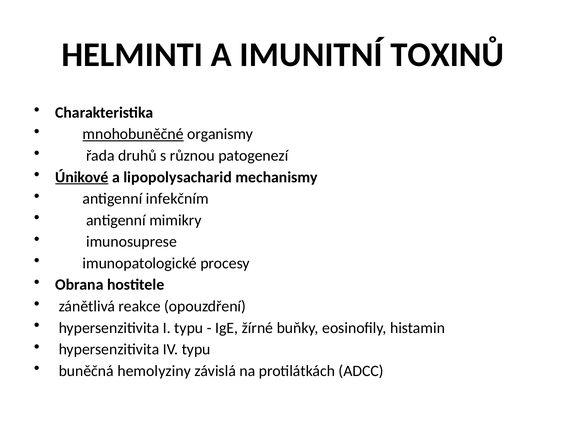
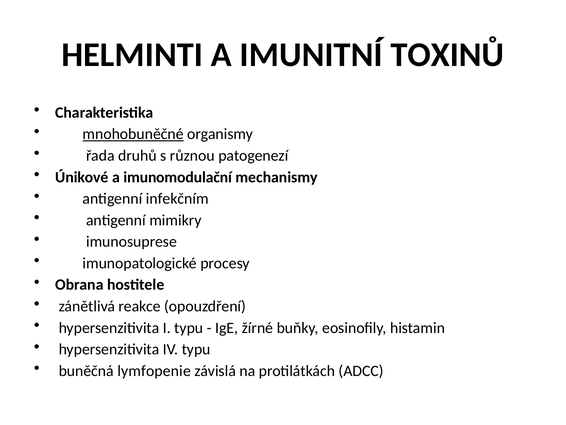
Únikové underline: present -> none (82, 177)
lipopolysacharid: lipopolysacharid -> imunomodulační (178, 177)
hemolyziny: hemolyziny -> lymfopenie (154, 370)
